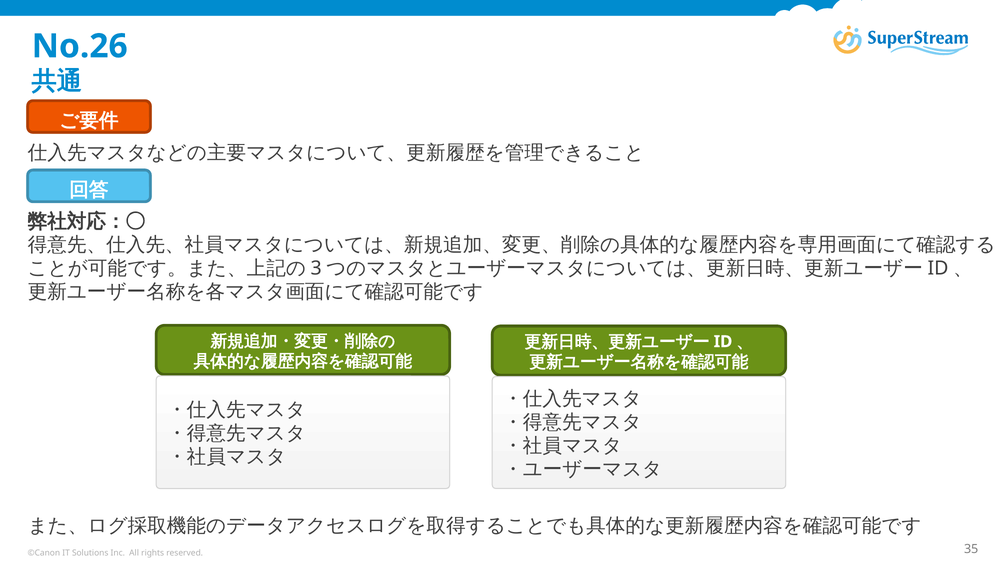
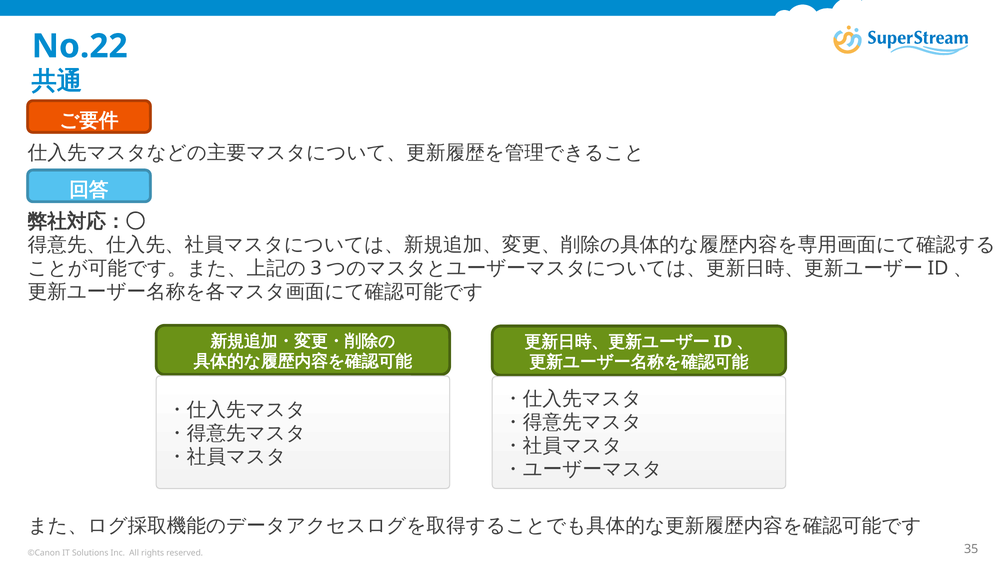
No.26: No.26 -> No.22 (80, 46)
